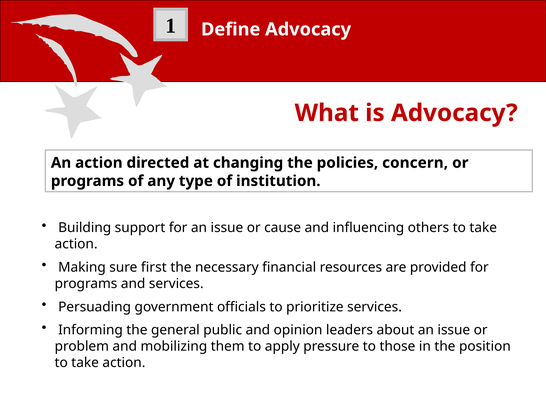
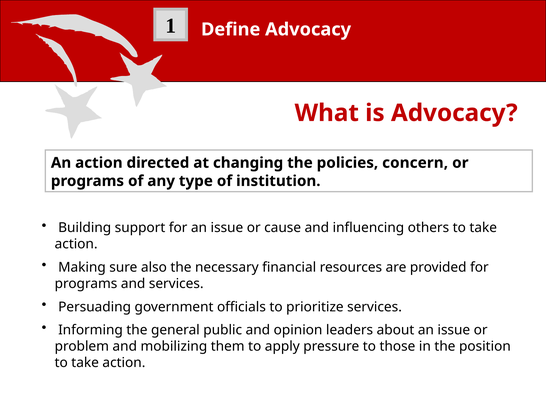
first: first -> also (154, 268)
